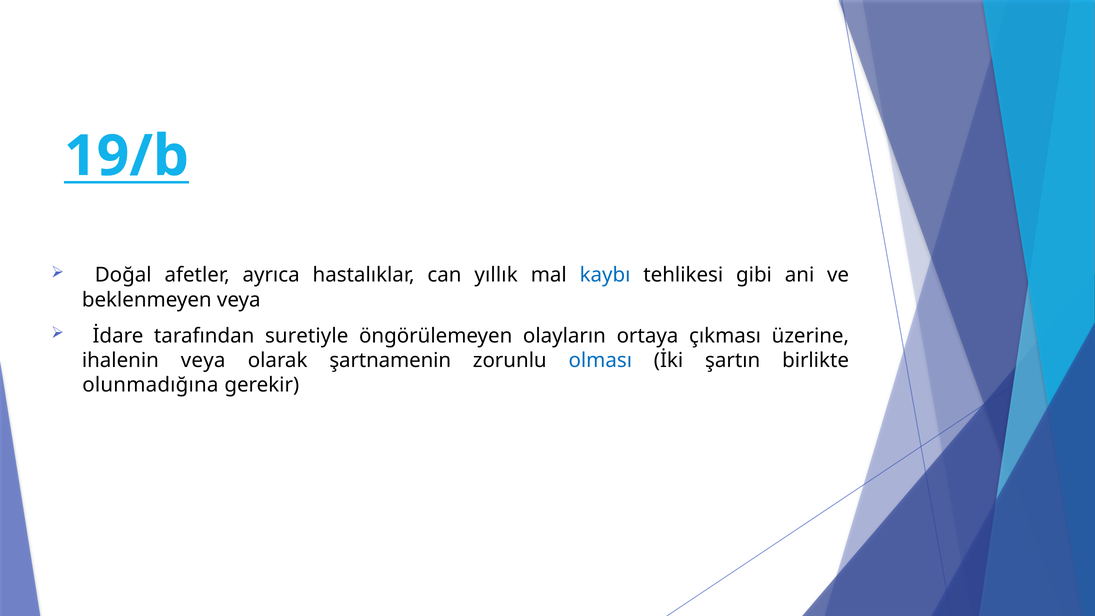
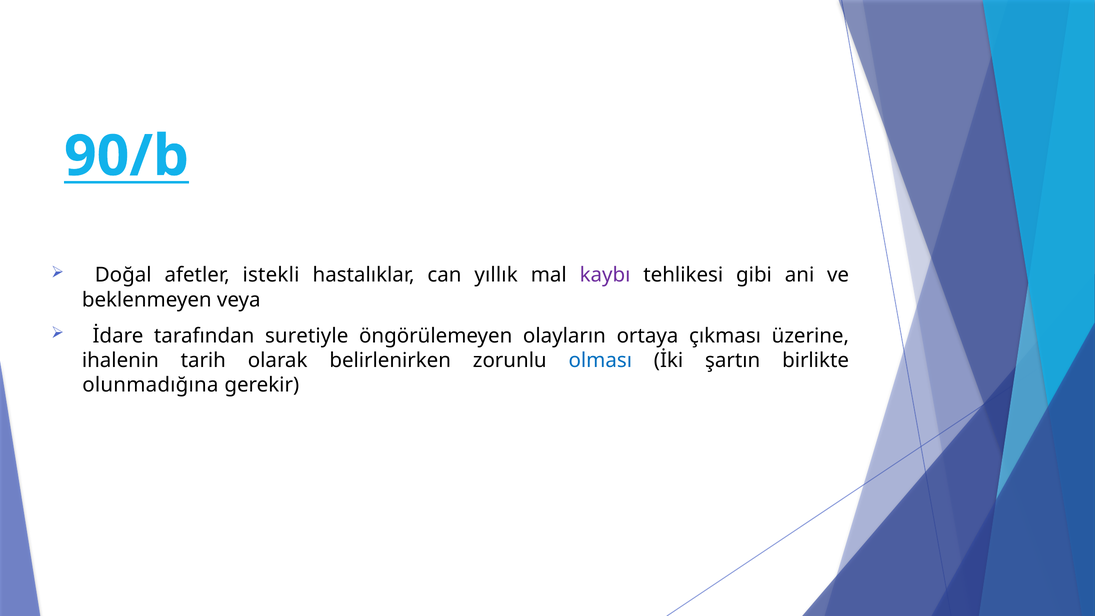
19/b: 19/b -> 90/b (127, 156)
ayrıca: ayrıca -> istekli (271, 275)
kaybı colour: blue -> purple (605, 275)
ihalenin veya: veya -> tarih (203, 360)
şartnamenin: şartnamenin -> belirlenirken (390, 360)
